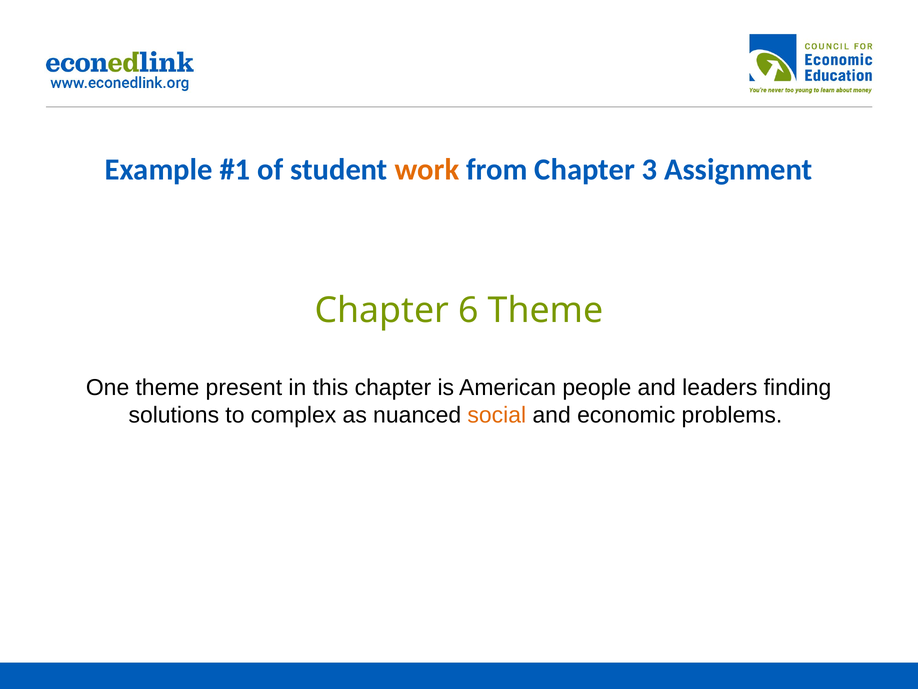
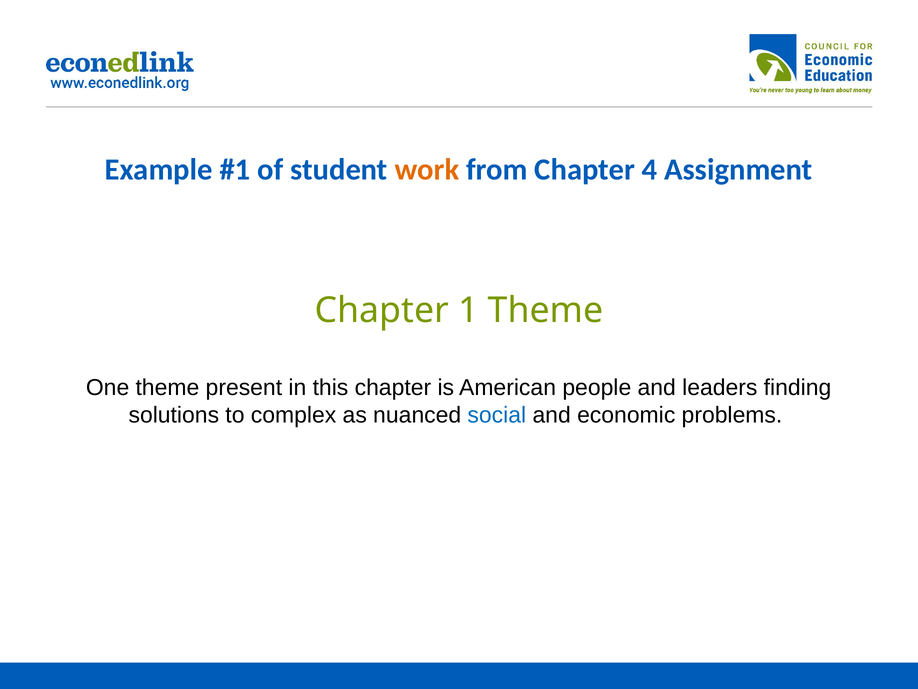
3: 3 -> 4 (650, 169)
6: 6 -> 1 (468, 310)
social colour: orange -> blue (497, 415)
